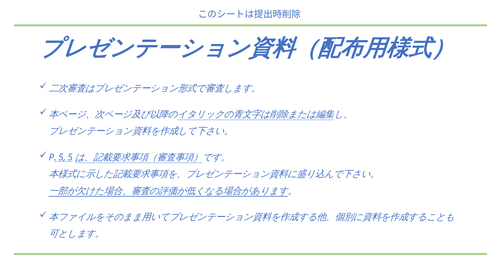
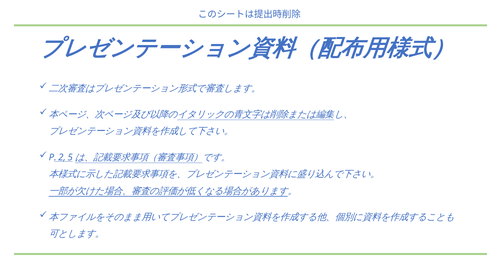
5: 5 -> 2 (62, 157)
